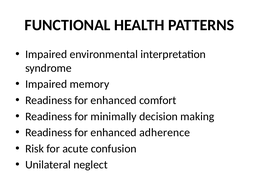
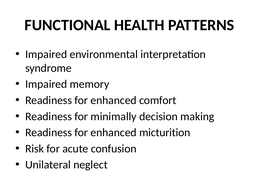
adherence: adherence -> micturition (165, 133)
